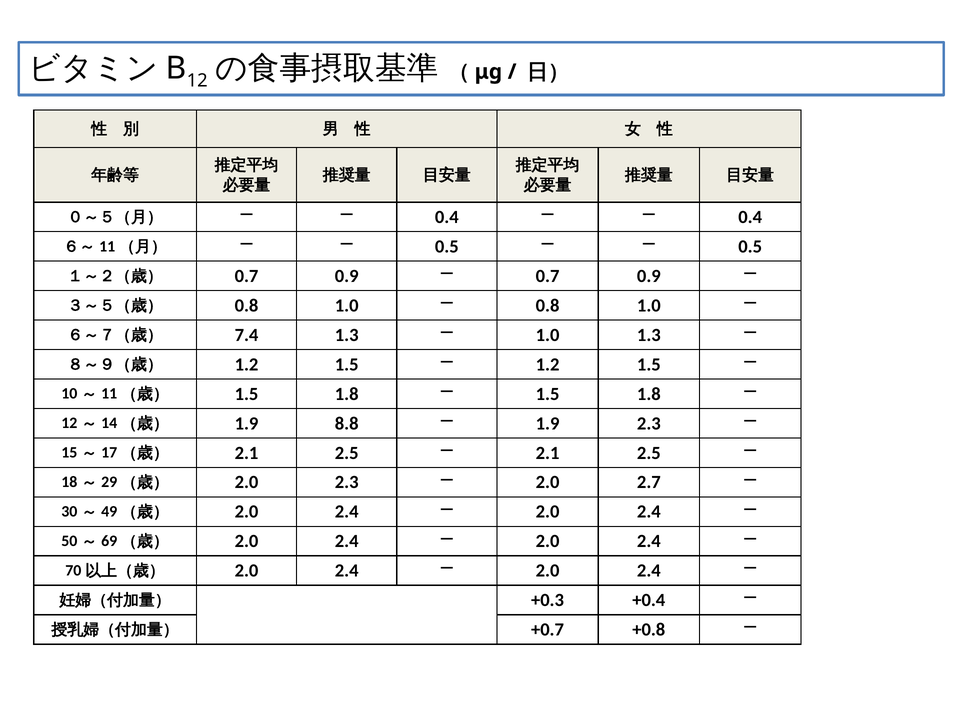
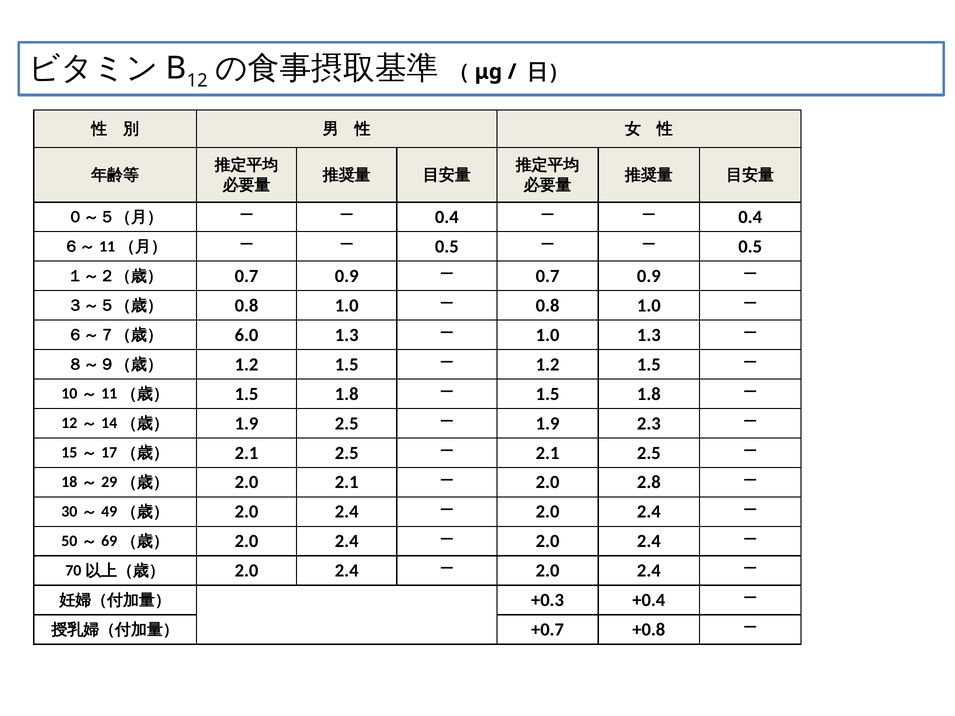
7.4: 7.4 -> 6.0 (247, 335)
1.9 8.8: 8.8 -> 2.5 (347, 424)
2.0 2.3: 2.3 -> 2.1 (347, 483)
2.7: 2.7 -> 2.8 (649, 483)
